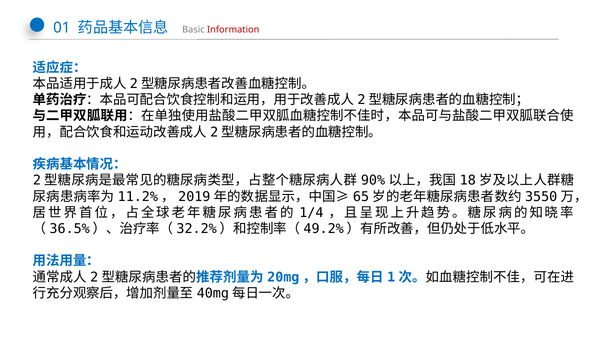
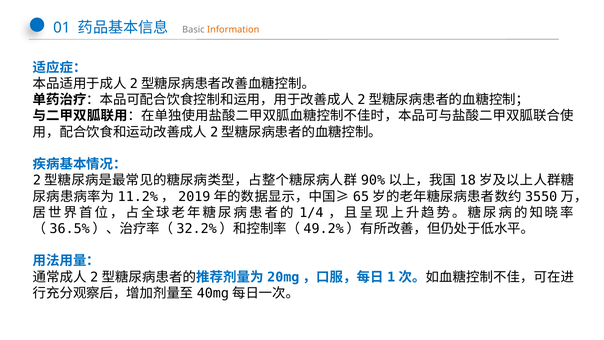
Information colour: red -> orange (233, 30)
